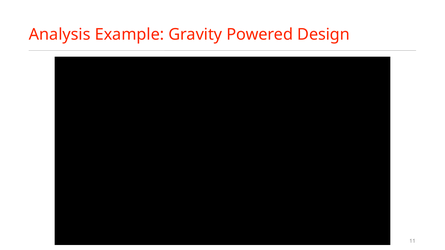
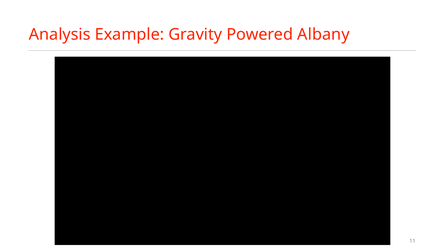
Design: Design -> Albany (323, 35)
